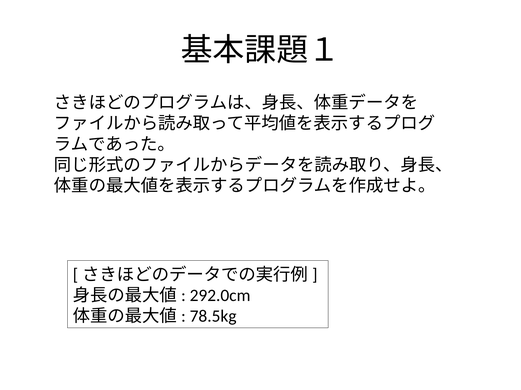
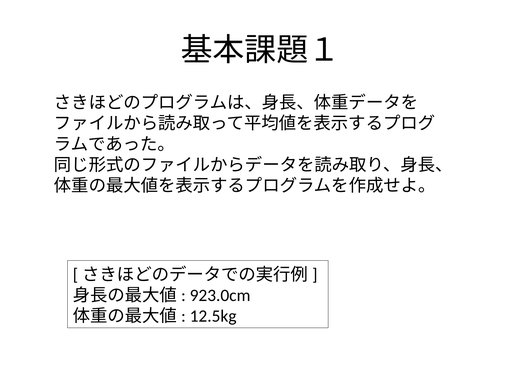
292.0cm: 292.0cm -> 923.0cm (220, 296)
78.5kg: 78.5kg -> 12.5kg (213, 317)
